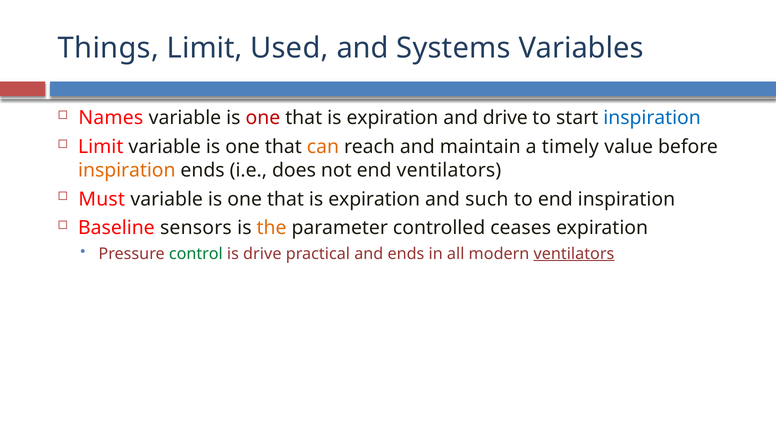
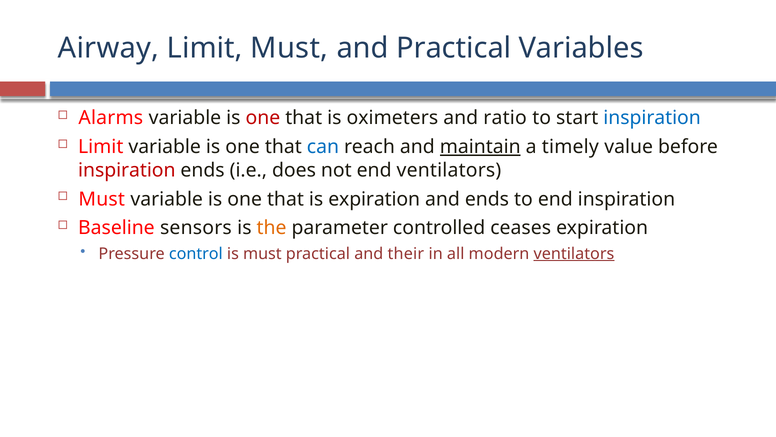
Things: Things -> Airway (108, 48)
Limit Used: Used -> Must (289, 48)
and Systems: Systems -> Practical (454, 48)
Names: Names -> Alarms (111, 118)
expiration: expiration -> oximeters (392, 118)
and drive: drive -> ratio (505, 118)
can colour: orange -> blue (323, 147)
maintain underline: none -> present (480, 147)
inspiration colour: orange -> red (127, 170)
and such: such -> ends (487, 199)
control colour: green -> blue (196, 253)
is drive: drive -> must (262, 253)
and ends: ends -> their (406, 253)
